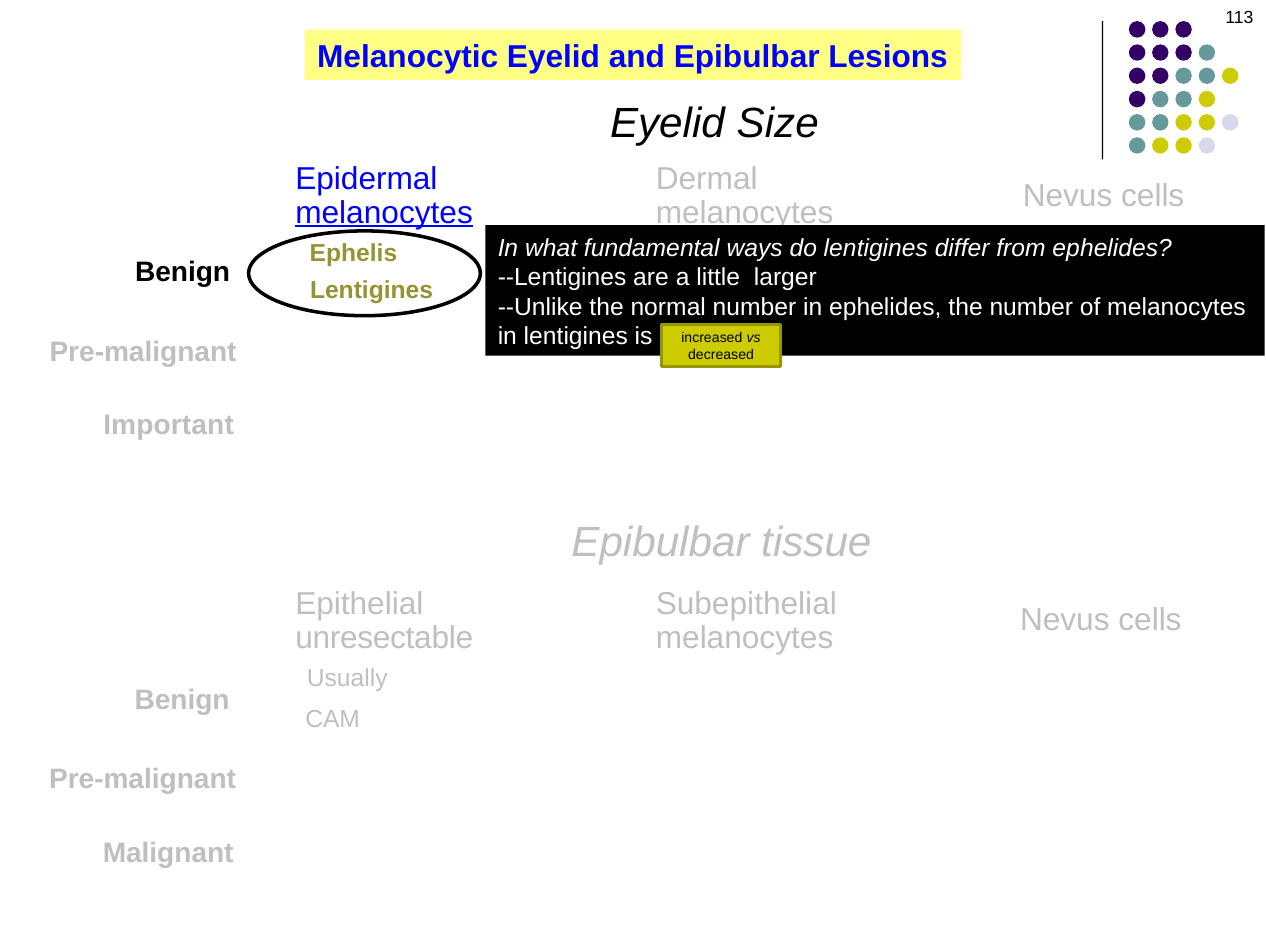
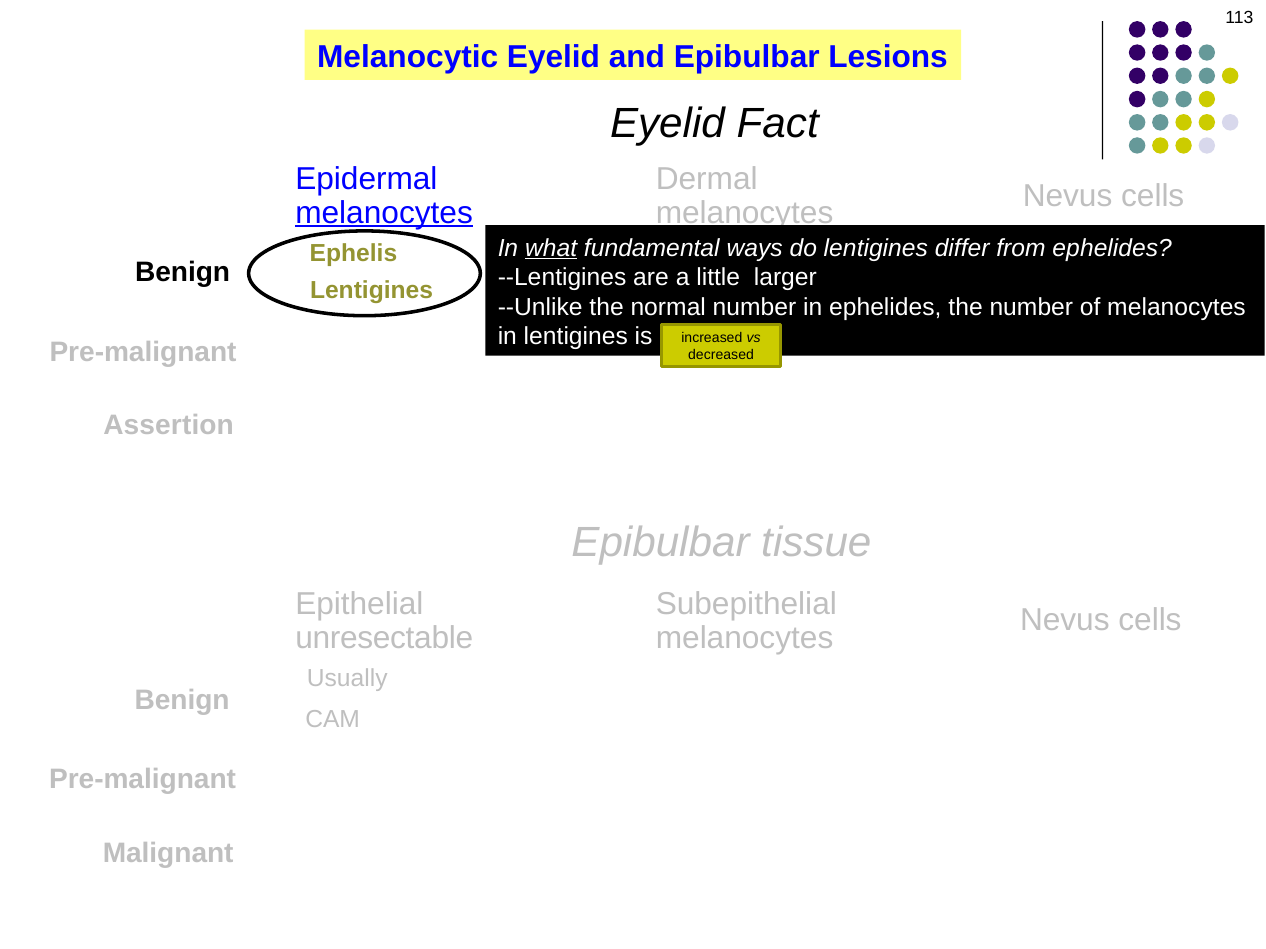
Size: Size -> Fact (778, 123)
what underline: none -> present (551, 248)
Important: Important -> Assertion (169, 426)
